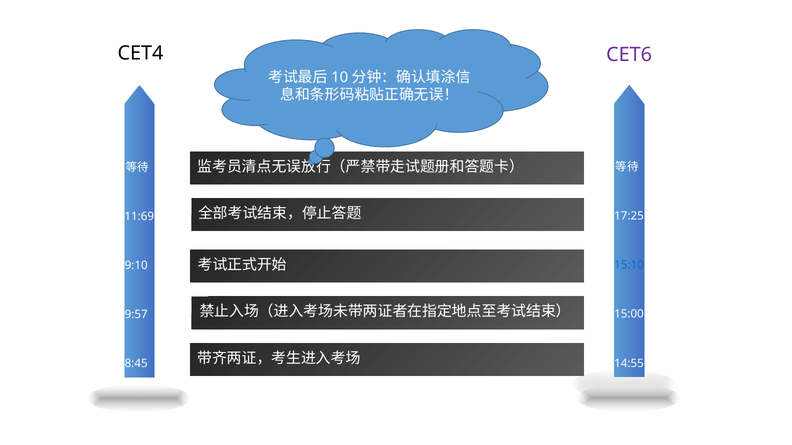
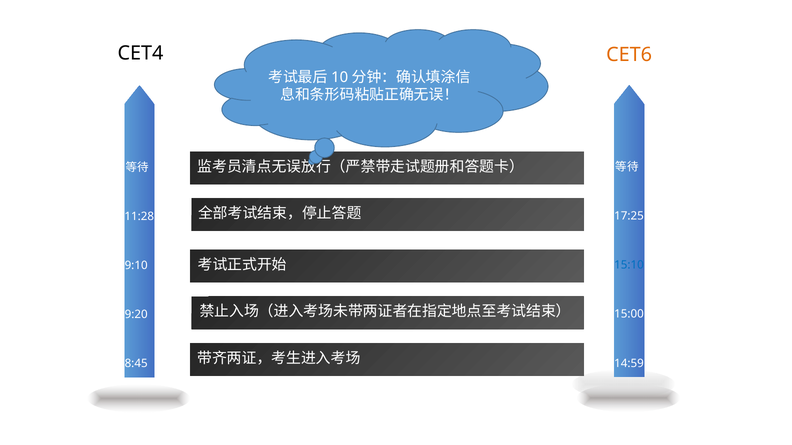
CET6 colour: purple -> orange (629, 55)
11:69: 11:69 -> 11:28 (139, 217)
9:57: 9:57 -> 9:20 (136, 315)
14:55: 14:55 -> 14:59 (629, 364)
